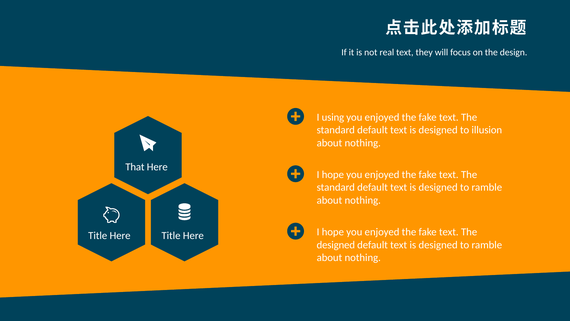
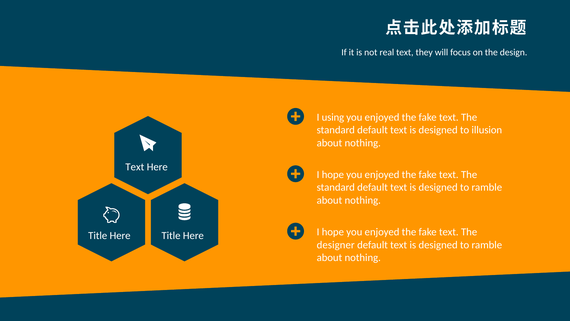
That: That -> Text (135, 167)
designed: designed -> designer (336, 245)
